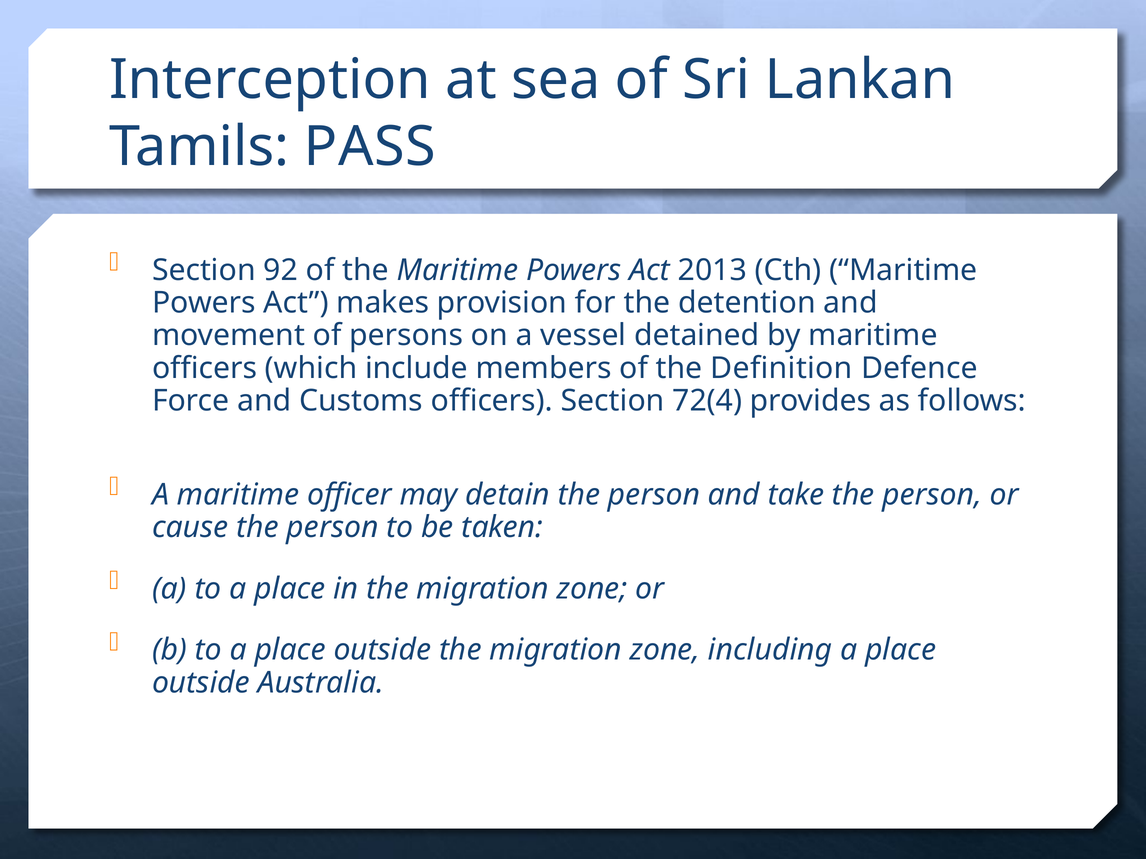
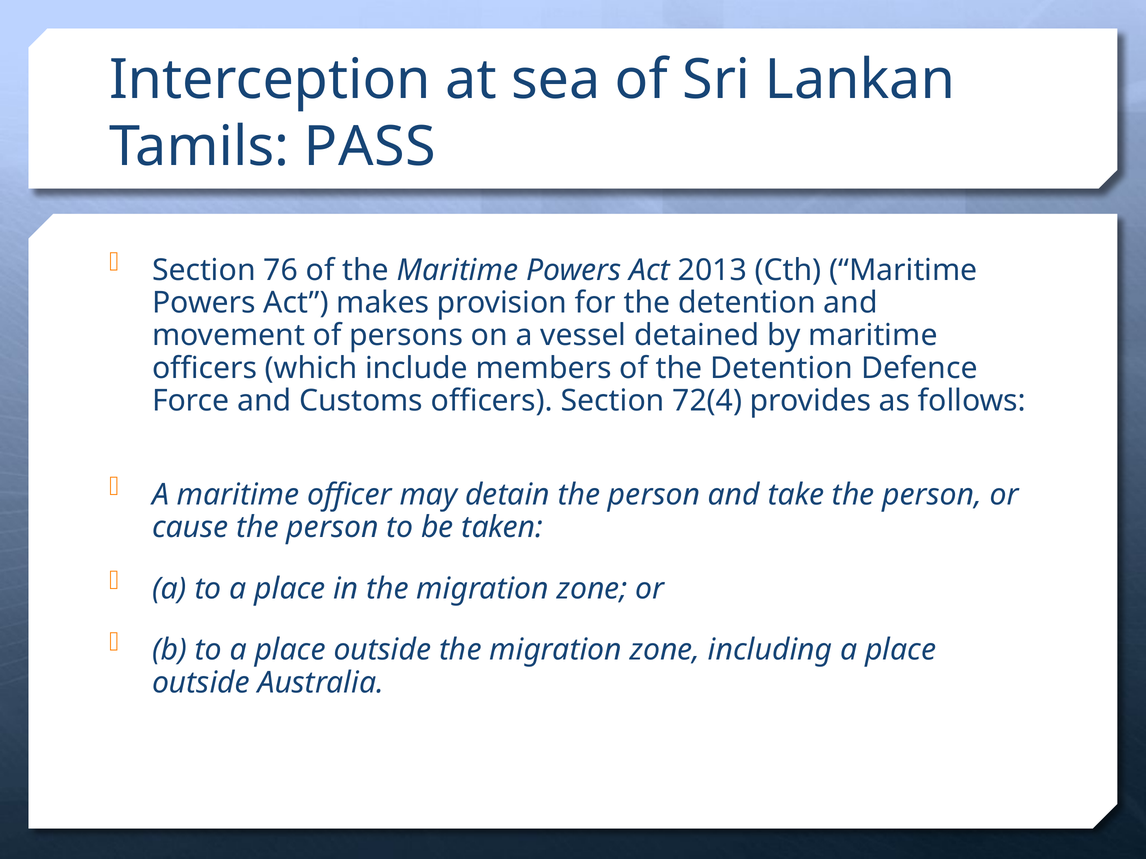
92: 92 -> 76 (281, 270)
of the Definition: Definition -> Detention (782, 368)
